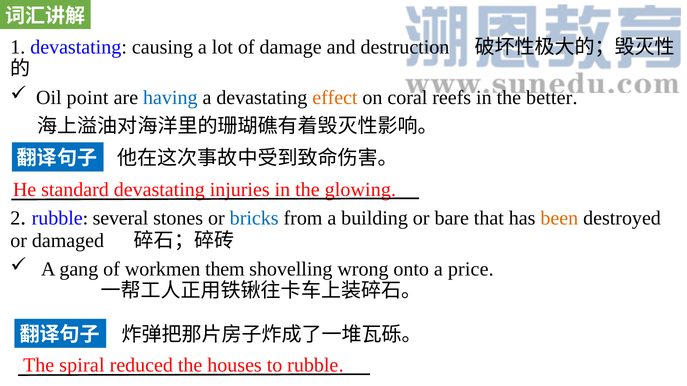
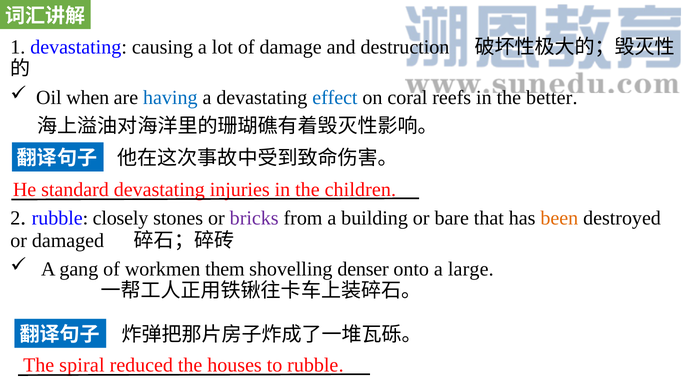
point: point -> when (88, 98)
effect colour: orange -> blue (335, 98)
glowing: glowing -> children (360, 190)
several: several -> closely (121, 218)
bricks colour: blue -> purple (254, 218)
wrong: wrong -> denser (363, 270)
price: price -> large (471, 270)
